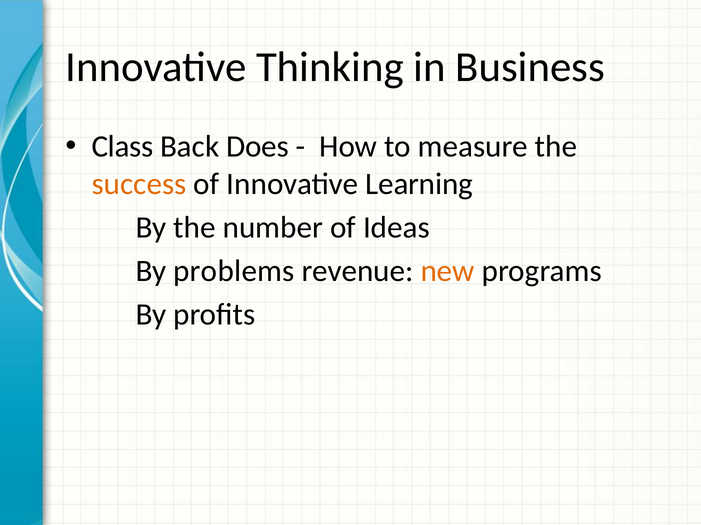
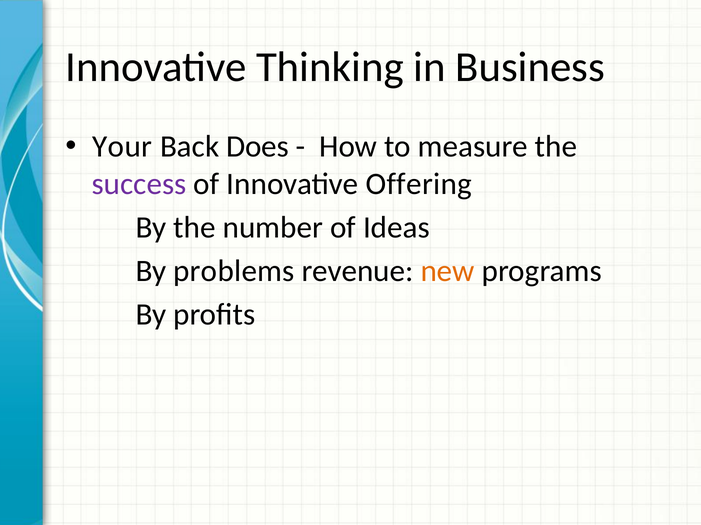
Class: Class -> Your (122, 147)
success colour: orange -> purple (139, 184)
Learning: Learning -> Offering (419, 184)
